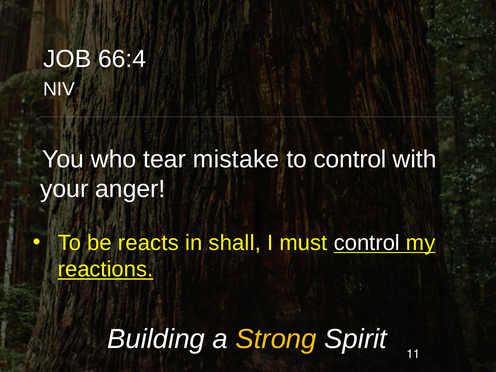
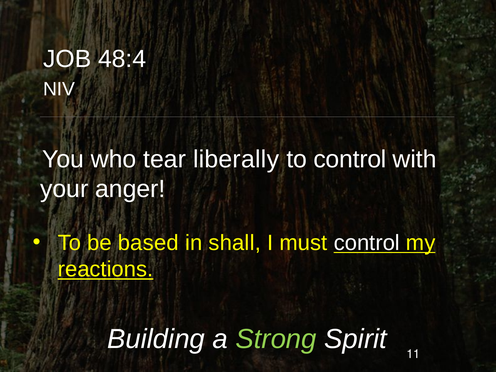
66:4: 66:4 -> 48:4 (122, 59)
mistake: mistake -> liberally (236, 159)
reacts: reacts -> based (148, 243)
Strong colour: yellow -> light green (276, 339)
